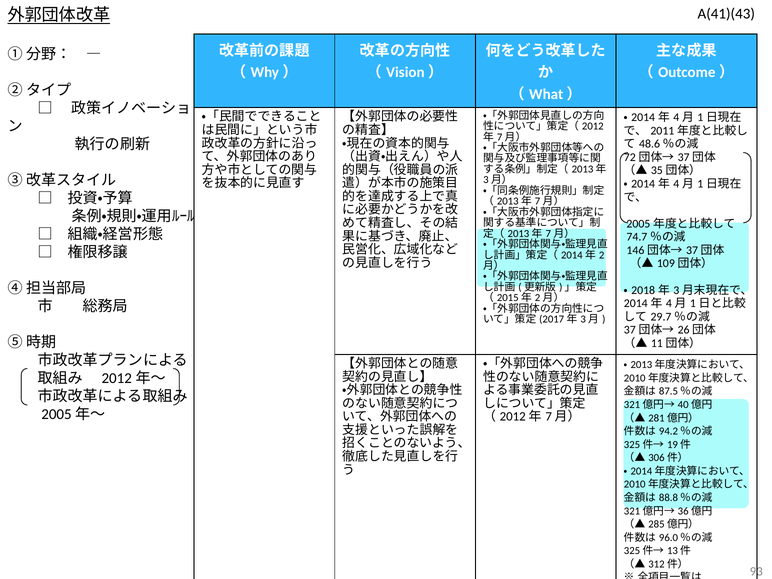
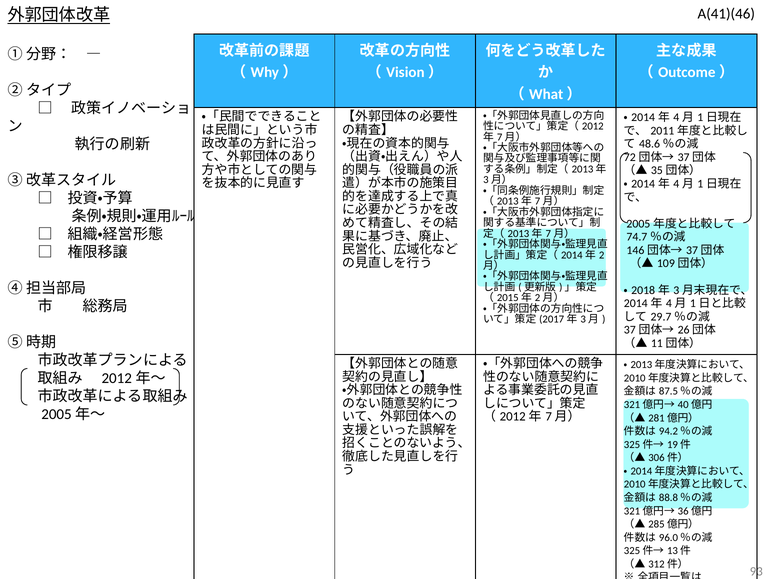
A(41)(43: A(41)(43 -> A(41)(46 (726, 14)
